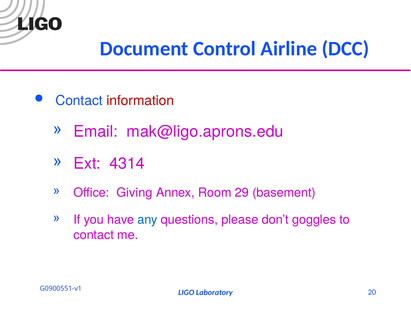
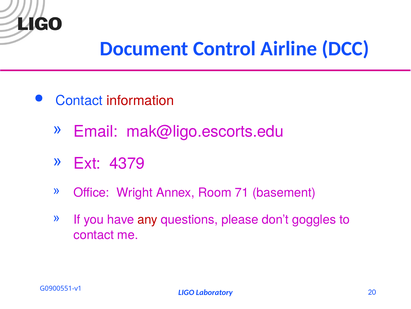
mak@ligo.aprons.edu: mak@ligo.aprons.edu -> mak@ligo.escorts.edu (205, 131)
4314: 4314 -> 4379 (127, 163)
Giving: Giving -> Wright (134, 192)
29: 29 -> 71 (242, 192)
any colour: blue -> red (148, 219)
